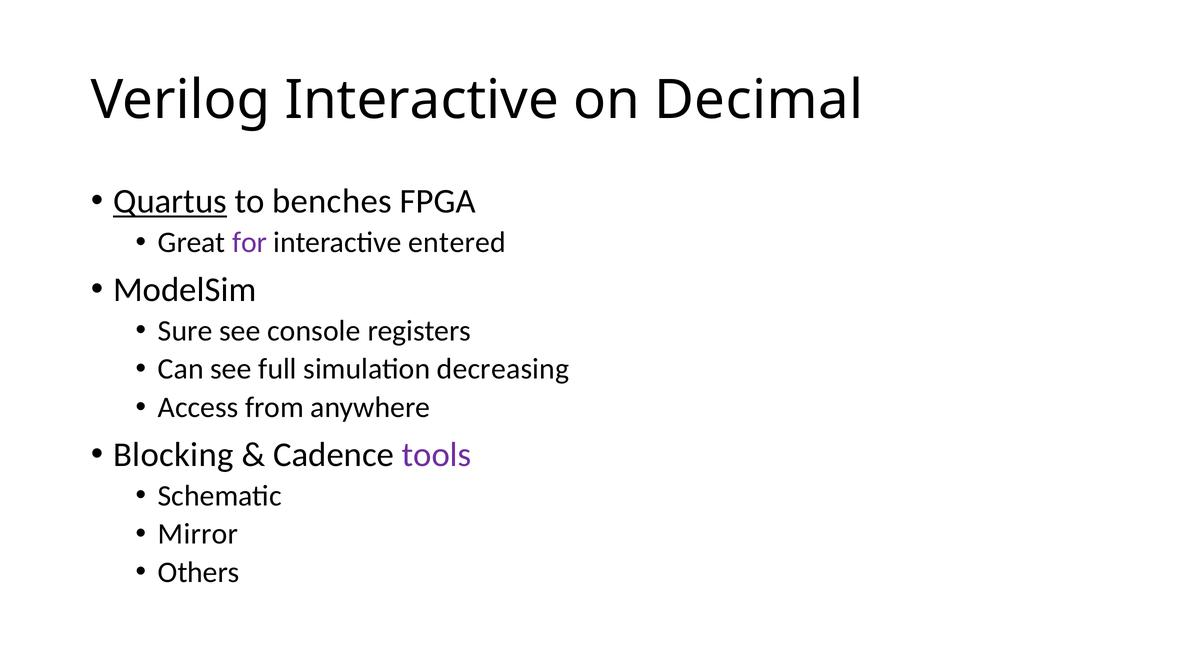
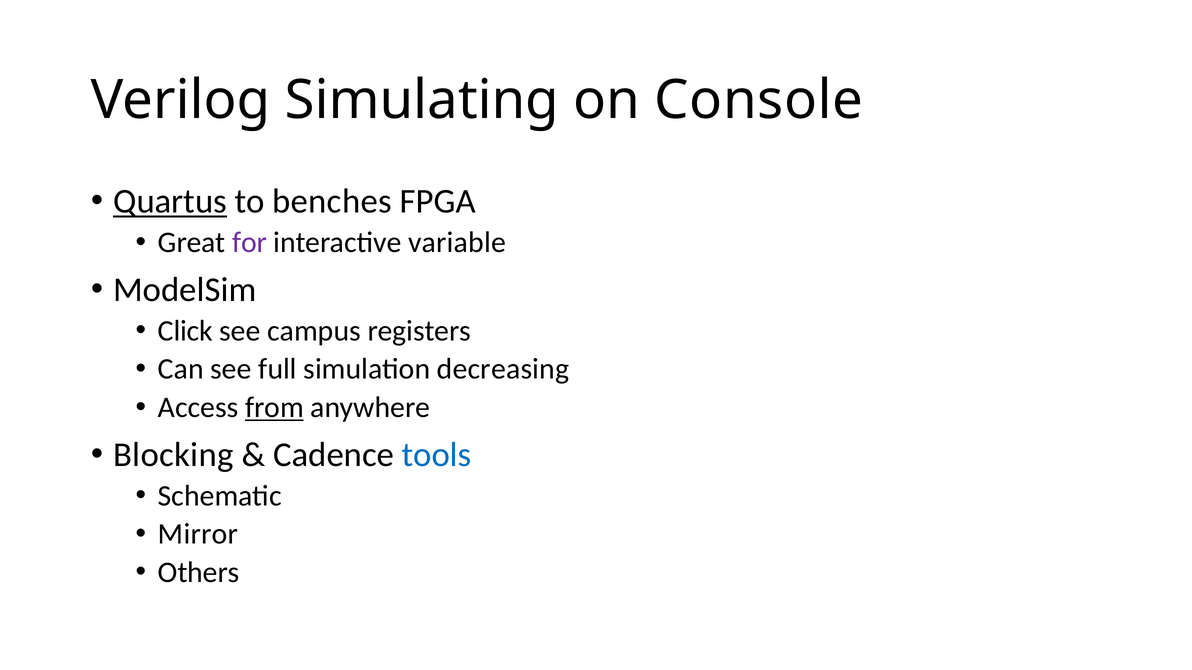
Verilog Interactive: Interactive -> Simulating (422, 100)
Decimal: Decimal -> Console (759, 100)
entered: entered -> variable (457, 243)
Sure: Sure -> Click (185, 331)
console: console -> campus (314, 331)
from underline: none -> present (274, 408)
tools colour: purple -> blue (437, 455)
